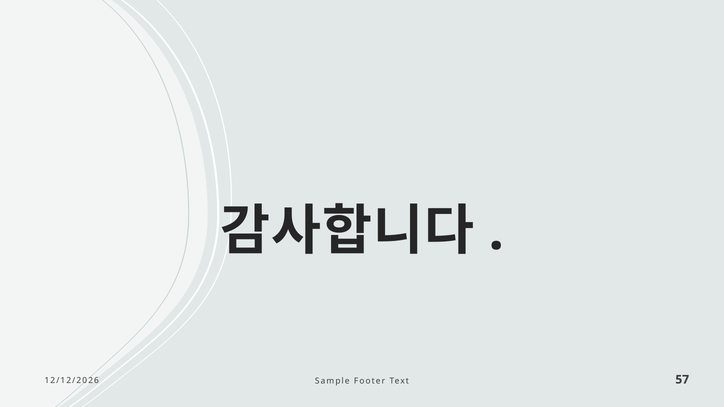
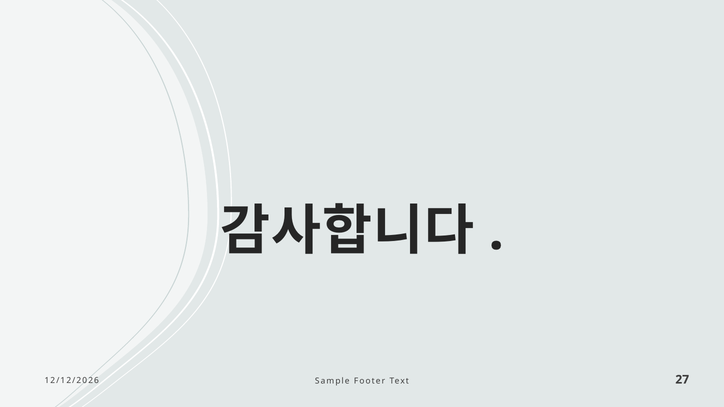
57: 57 -> 27 (682, 380)
